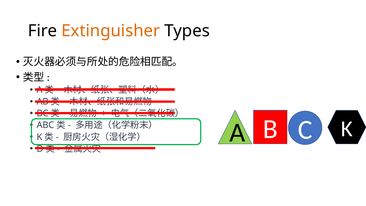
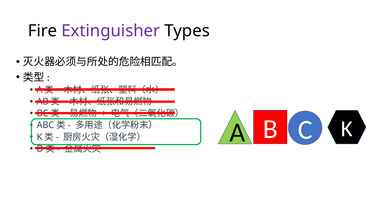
Extinguisher colour: orange -> purple (111, 31)
